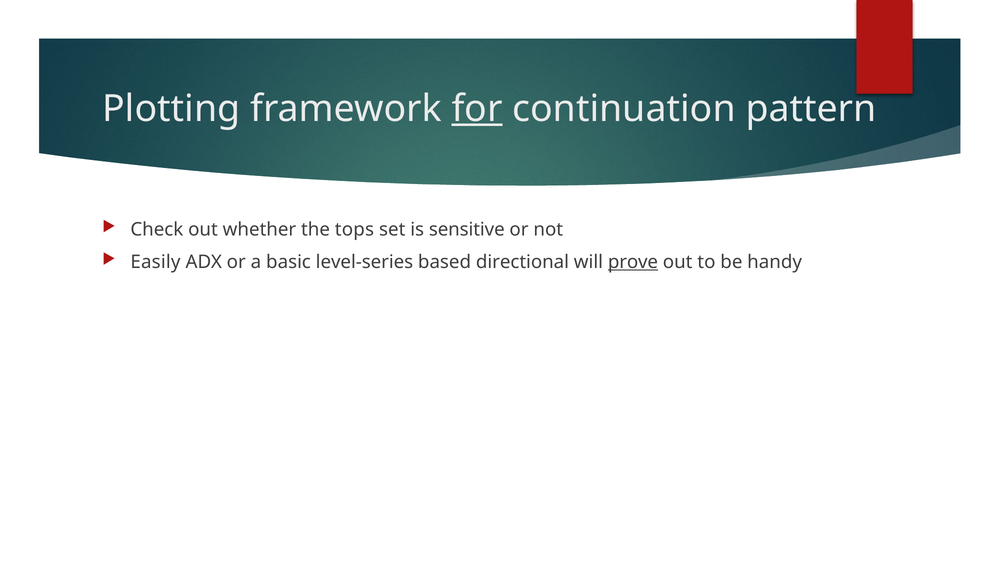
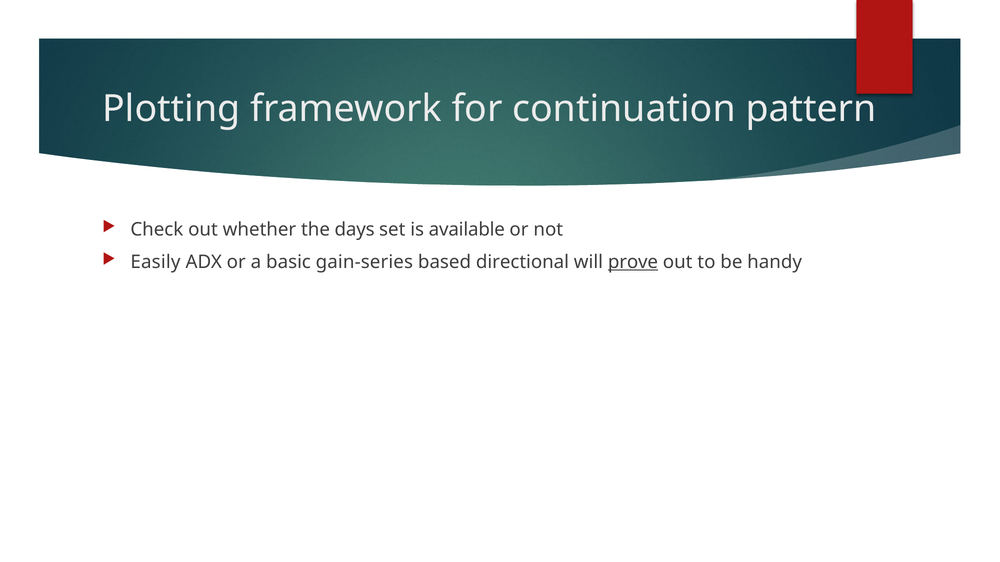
for underline: present -> none (477, 109)
tops: tops -> days (355, 230)
sensitive: sensitive -> available (467, 230)
level-series: level-series -> gain-series (364, 262)
